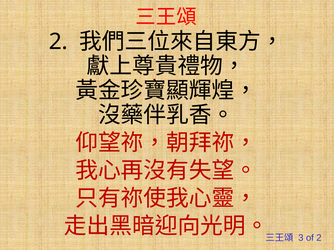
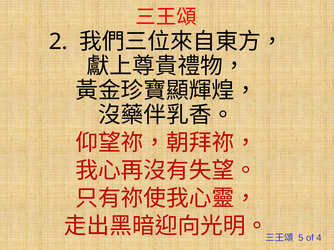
3: 3 -> 5 (301, 238)
of 2: 2 -> 4 (319, 238)
